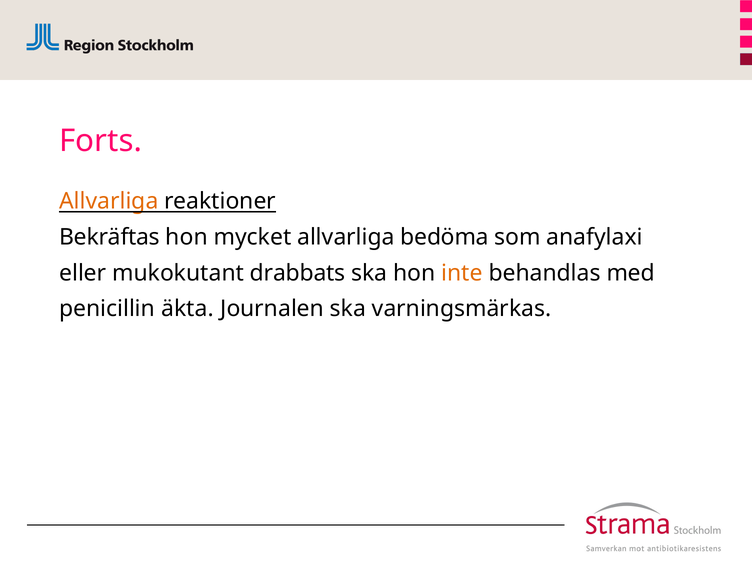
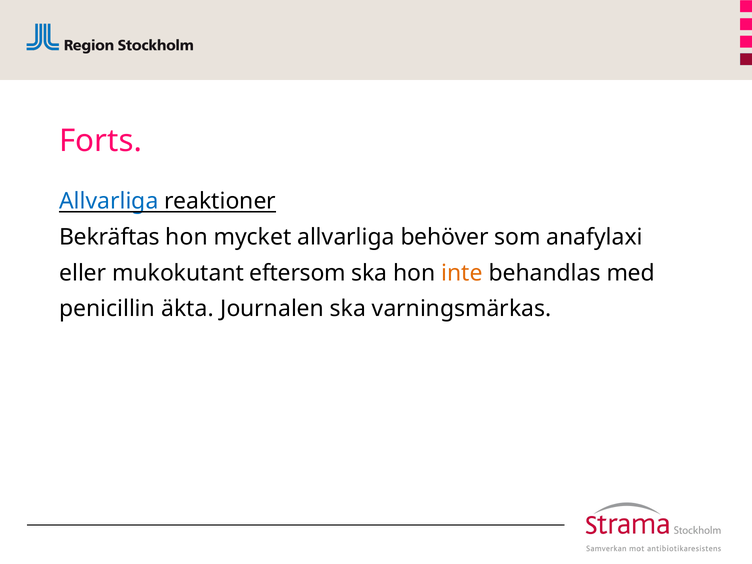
Allvarliga colour: orange -> blue (109, 201)
bedöma: bedöma -> behöver (445, 237)
drabbats: drabbats -> eftersom (298, 273)
